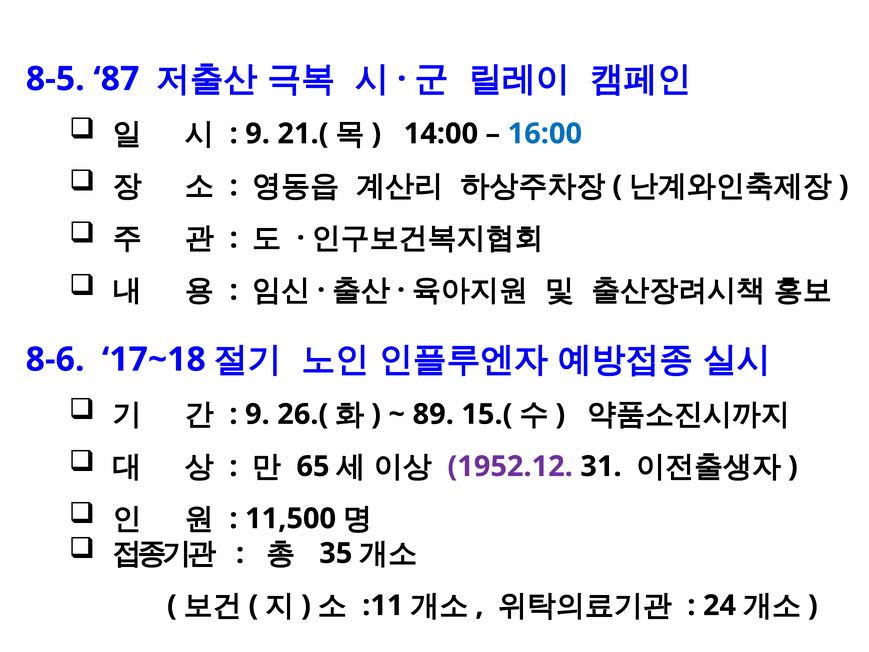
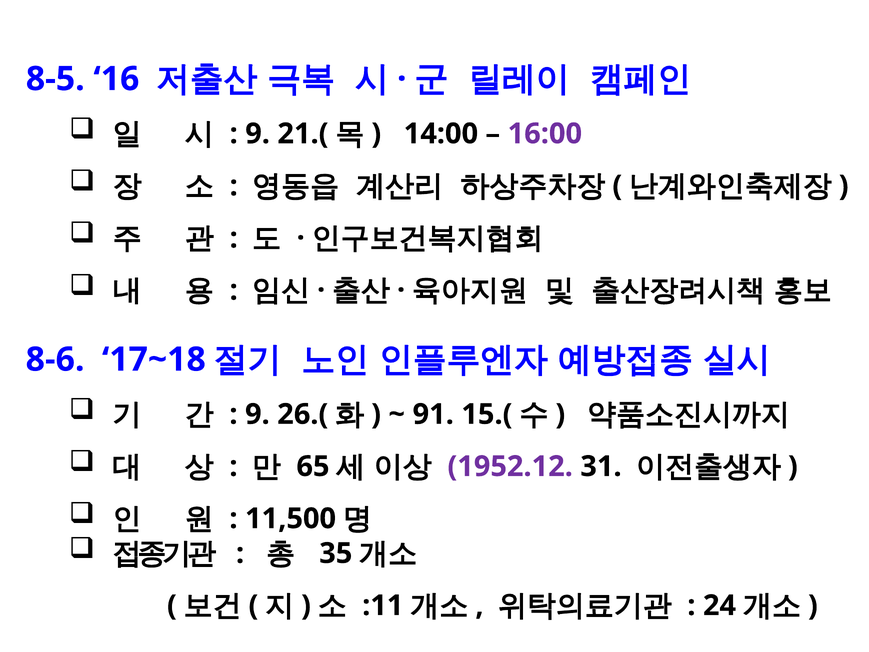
87: 87 -> 16 (116, 79)
16:00 colour: blue -> purple (545, 134)
89: 89 -> 91 (433, 414)
